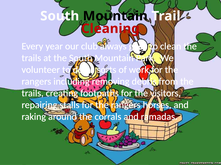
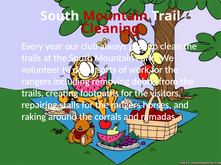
Mountain colour: black -> red (115, 16)
